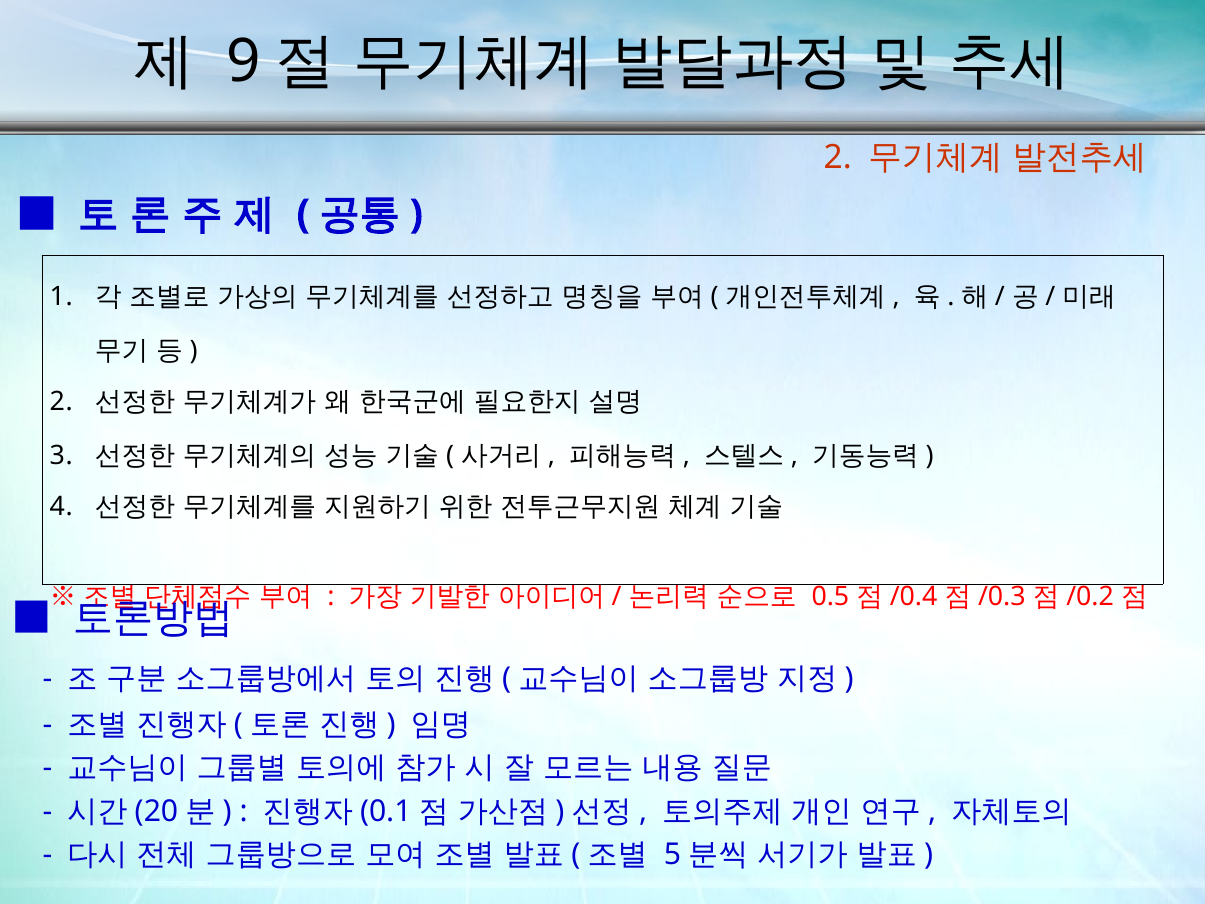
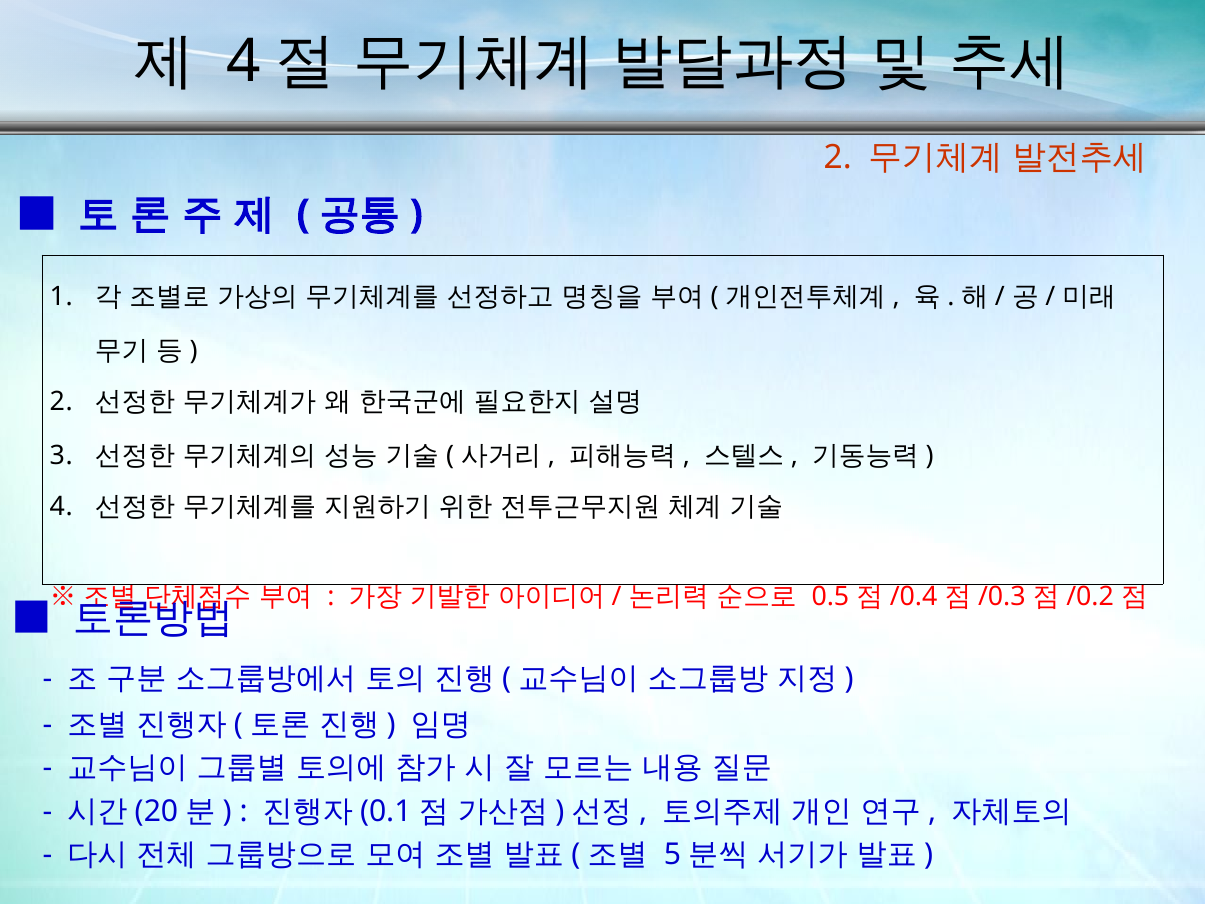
9: 9 -> 4 (244, 62)
